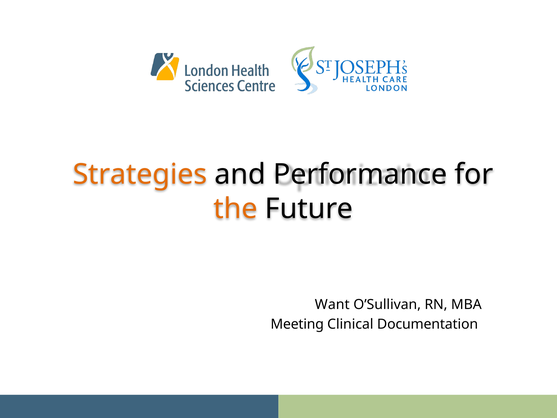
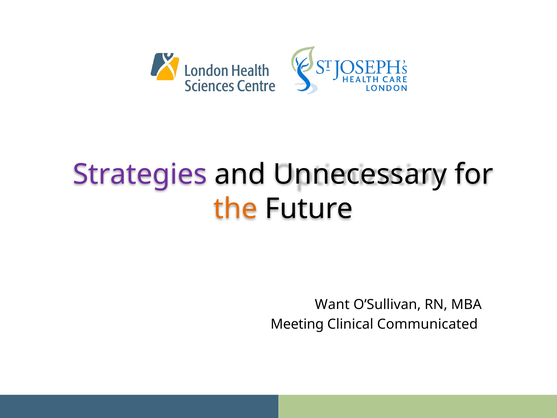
Strategies colour: orange -> purple (140, 174)
Performance: Performance -> Unnecessary (360, 174)
Documentation: Documentation -> Communicated (427, 324)
